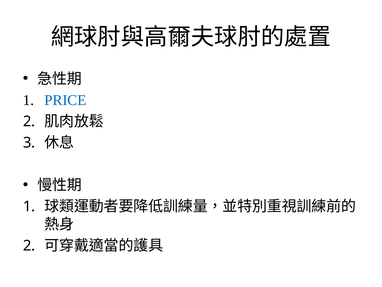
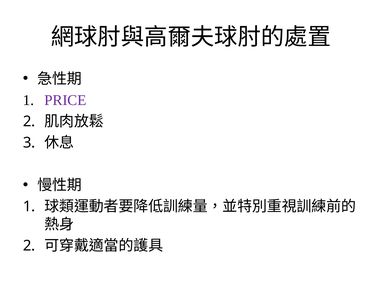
PRICE colour: blue -> purple (65, 100)
